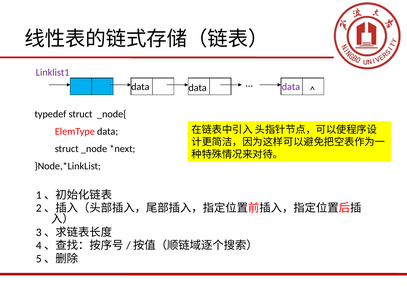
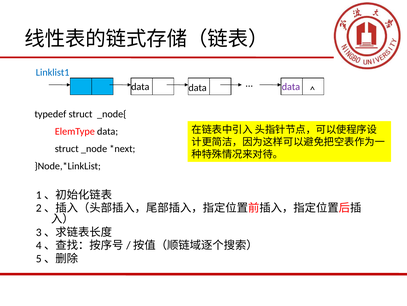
Linklist1 colour: purple -> blue (53, 72)
